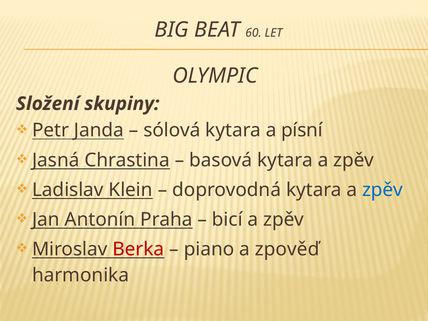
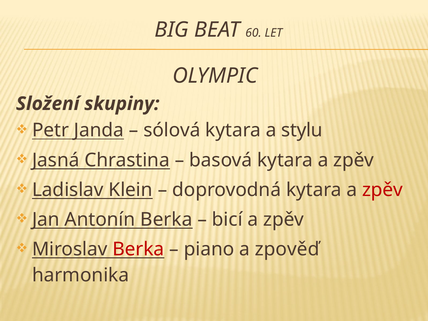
písní: písní -> stylu (302, 130)
zpěv colour: blue -> red (383, 190)
Antonín Praha: Praha -> Berka (166, 219)
